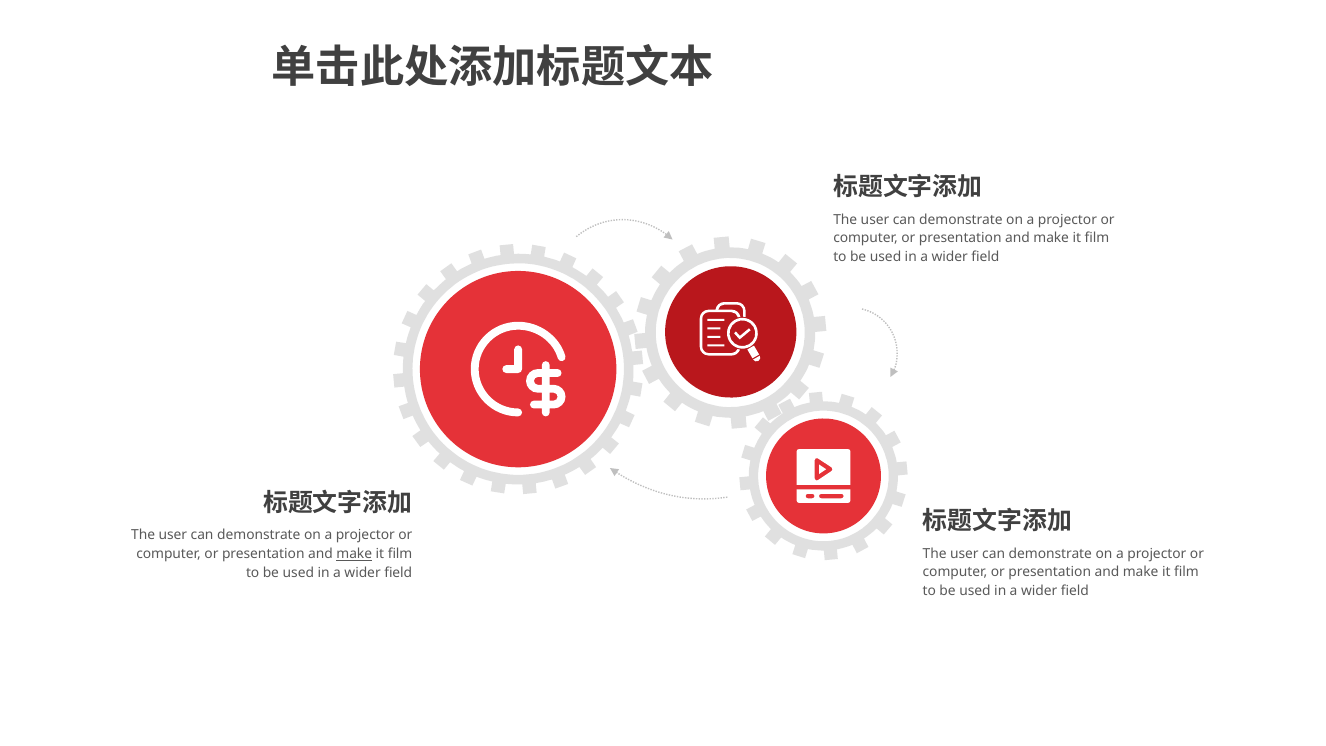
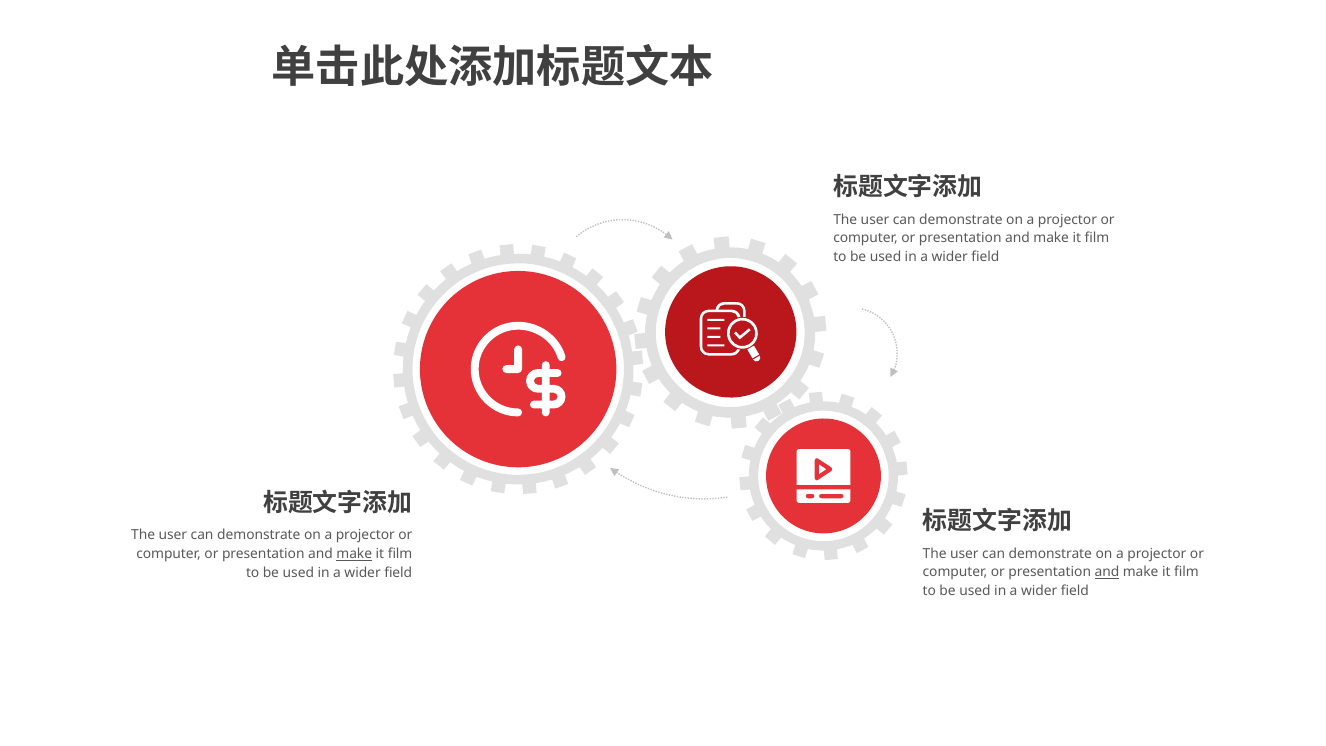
and underline: none -> present (1107, 572)
